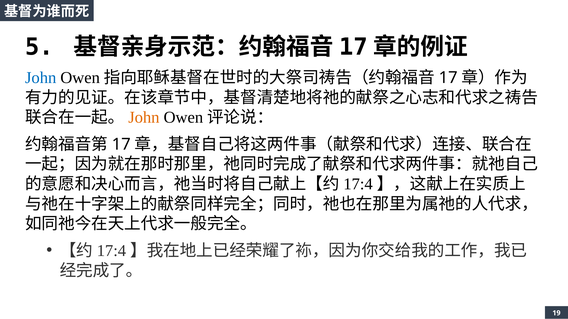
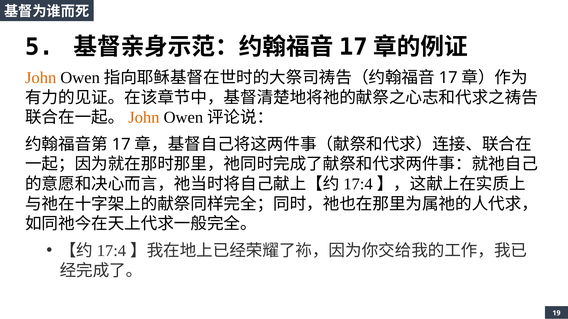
John colour: blue -> orange (41, 78)
